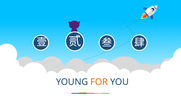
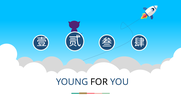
FOR colour: orange -> black (99, 82)
